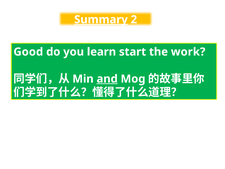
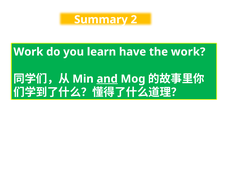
Summary underline: present -> none (101, 20)
Good: Good -> Work (28, 52)
start: start -> have (133, 52)
